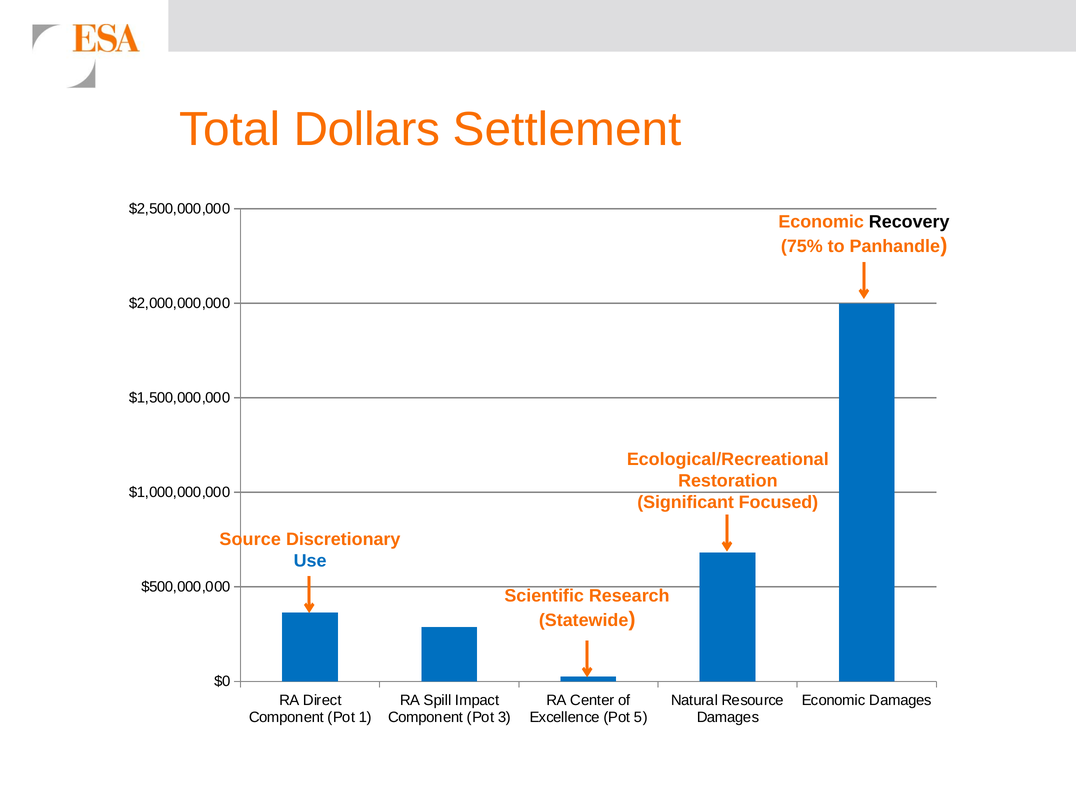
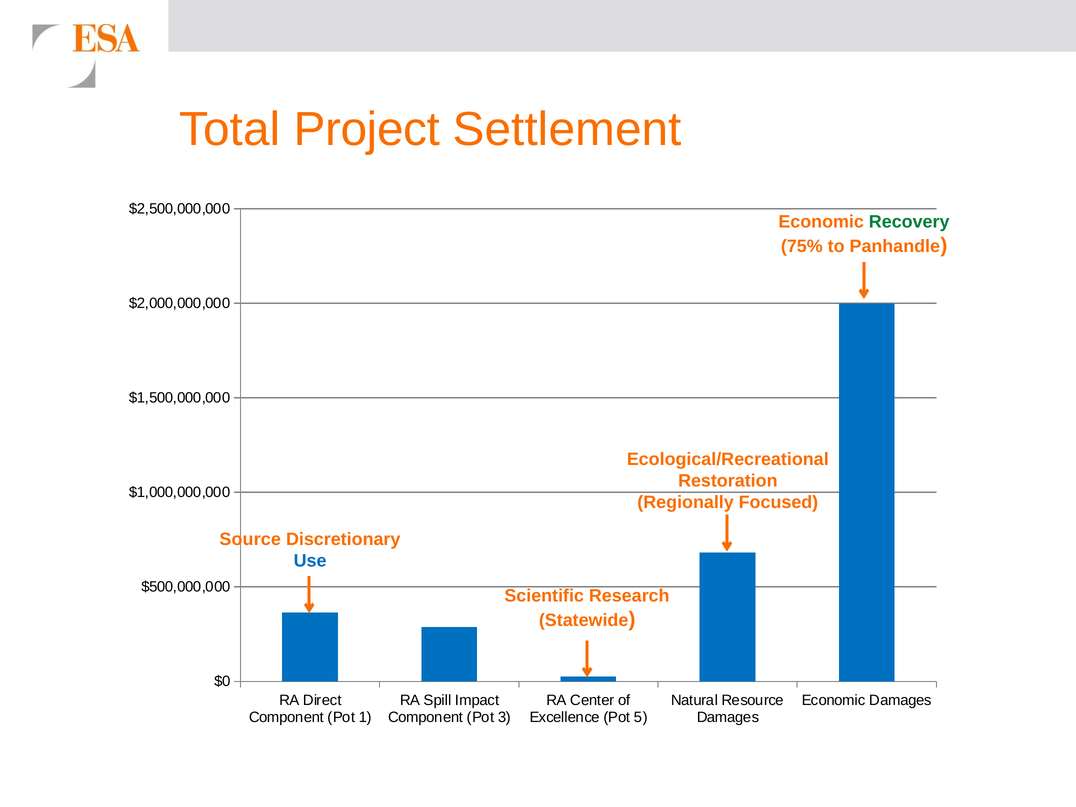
Dollars: Dollars -> Project (367, 129)
Recovery colour: black -> green (909, 222)
Significant: Significant -> Regionally (686, 502)
